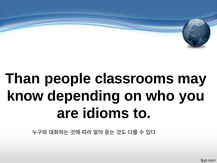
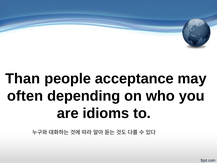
classrooms: classrooms -> acceptance (134, 78)
know: know -> often (25, 96)
